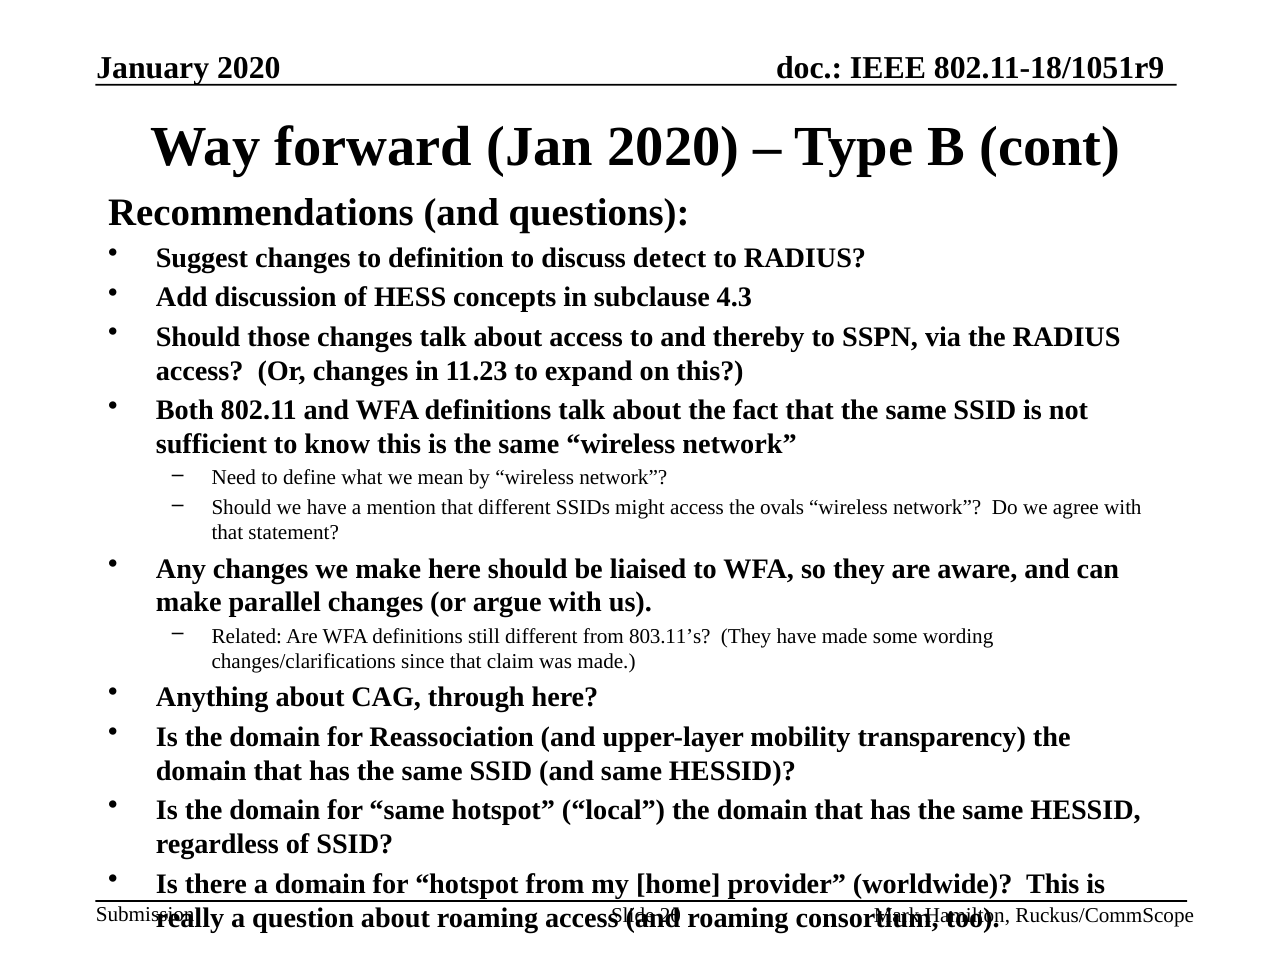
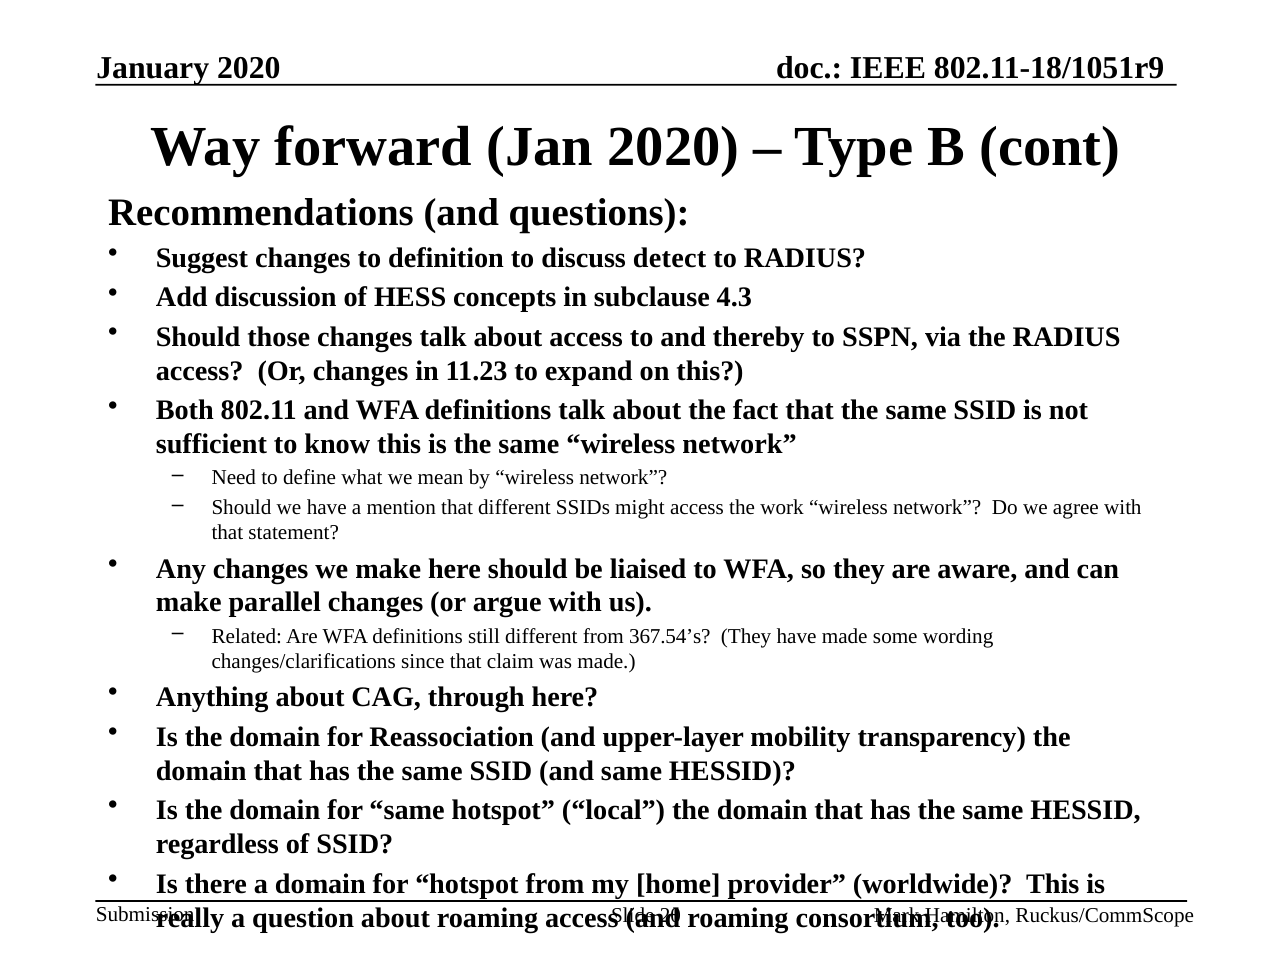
ovals: ovals -> work (782, 507)
803.11’s: 803.11’s -> 367.54’s (670, 636)
